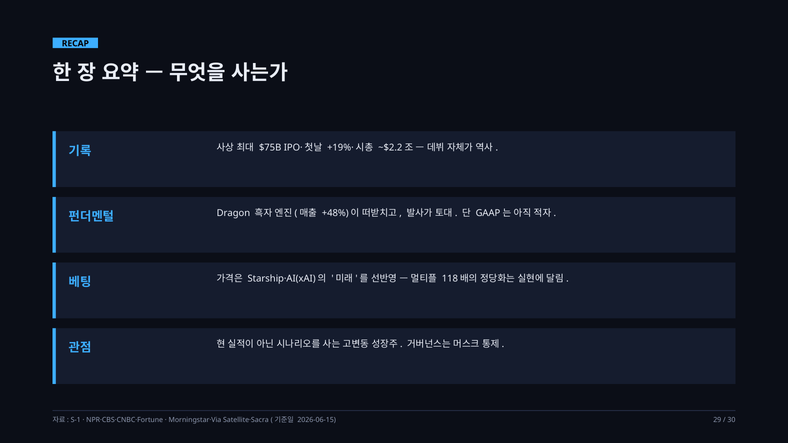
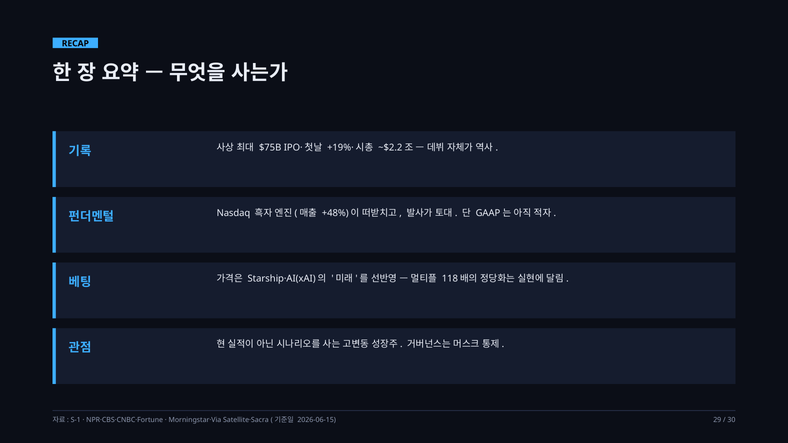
Dragon: Dragon -> Nasdaq (233, 213)
